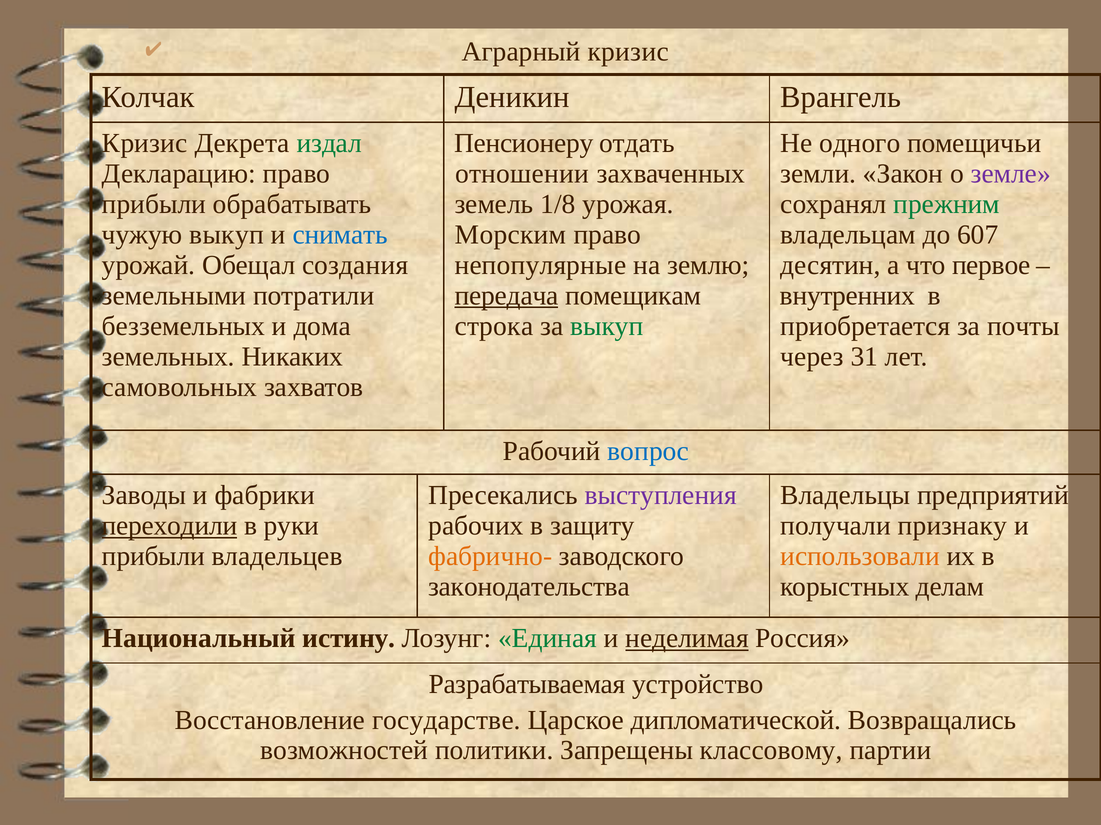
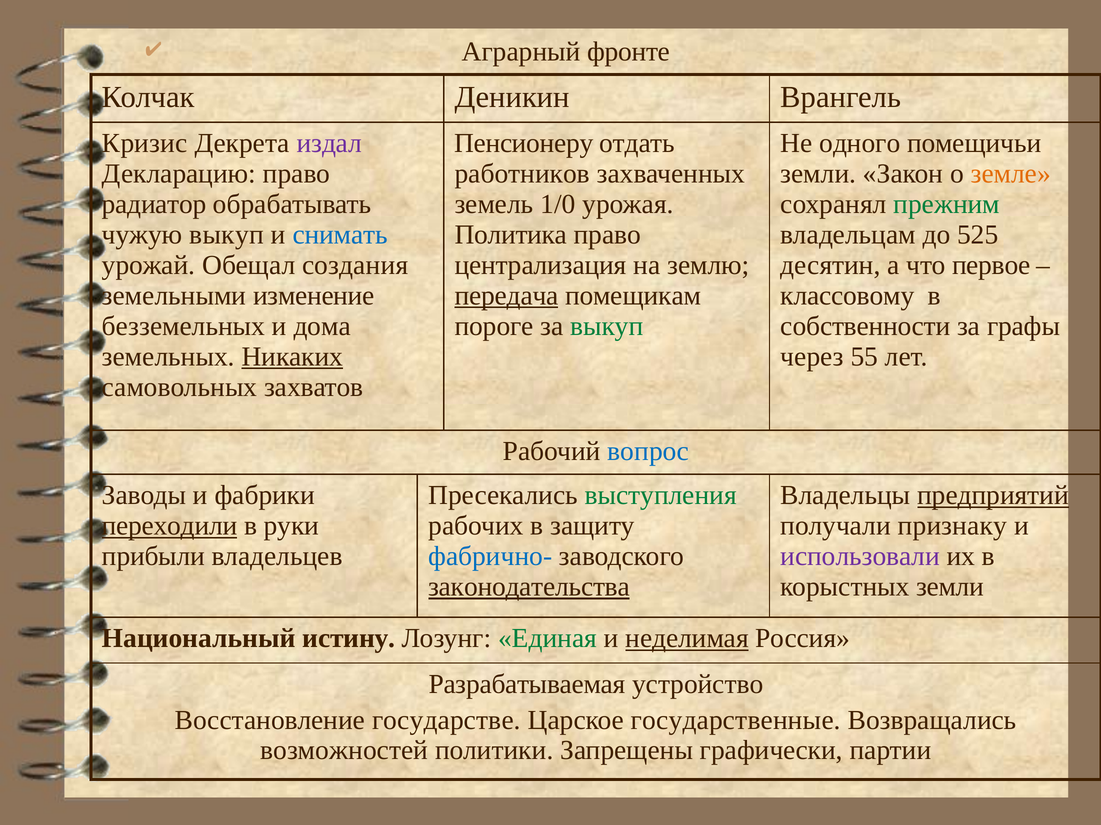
Аграрный кризис: кризис -> фронте (628, 52)
издал colour: green -> purple (329, 143)
отношении: отношении -> работников (522, 174)
земле colour: purple -> orange (1011, 174)
прибыли: прибыли -> радиатор (154, 204)
1/8: 1/8 -> 1/0 (558, 204)
Морским: Морским -> Политика (511, 235)
607: 607 -> 525 (978, 235)
непопулярные: непопулярные -> централизация (541, 265)
потратили: потратили -> изменение (314, 296)
внутренних: внутренних -> классовому (847, 296)
строка: строка -> пороге (494, 326)
приобретается: приобретается -> собственности (865, 326)
почты: почты -> графы (1024, 326)
Никаких underline: none -> present (292, 357)
31: 31 -> 55 (864, 357)
выступления colour: purple -> green (661, 496)
предприятий underline: none -> present (993, 496)
фабрично- colour: orange -> blue (490, 557)
использовали colour: orange -> purple (860, 557)
законодательства underline: none -> present (529, 587)
корыстных делам: делам -> земли (950, 587)
дипломатической: дипломатической -> государственные (736, 721)
классовому: классовому -> графически (771, 751)
